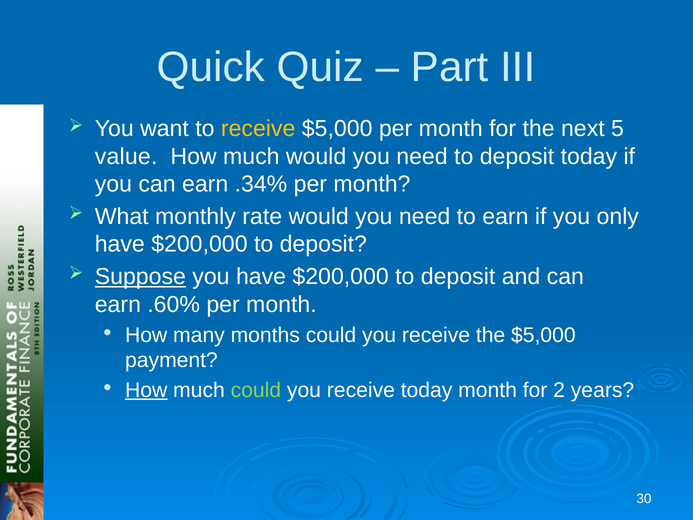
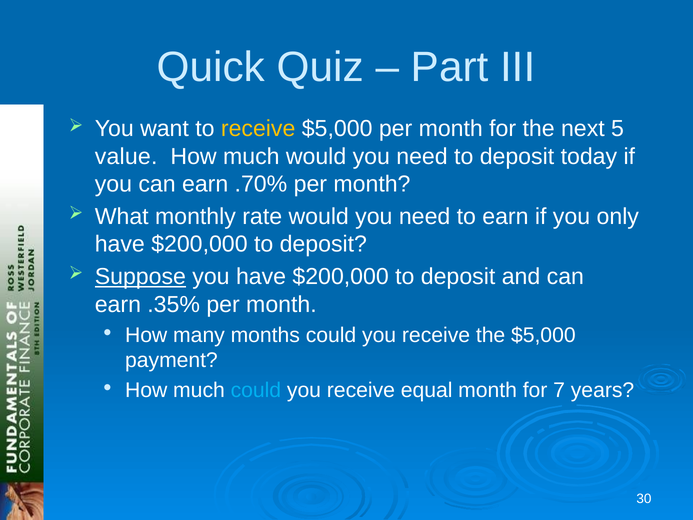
.34%: .34% -> .70% (261, 184)
.60%: .60% -> .35% (174, 304)
How underline: present -> none (146, 390)
could colour: light green -> light blue (256, 390)
receive today: today -> equal (427, 390)
2: 2 -> 7 (559, 390)
